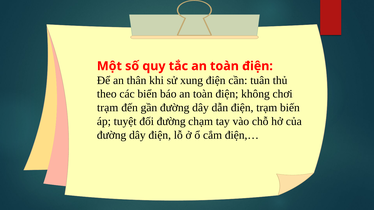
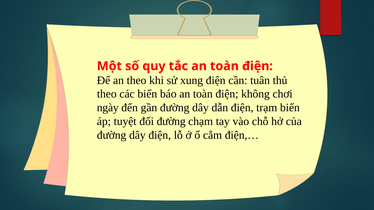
an thân: thân -> theo (137, 80)
trạm: trạm -> ngày (108, 108)
